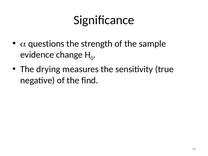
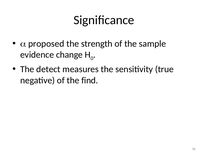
questions: questions -> proposed (46, 44)
drying: drying -> detect (48, 69)
